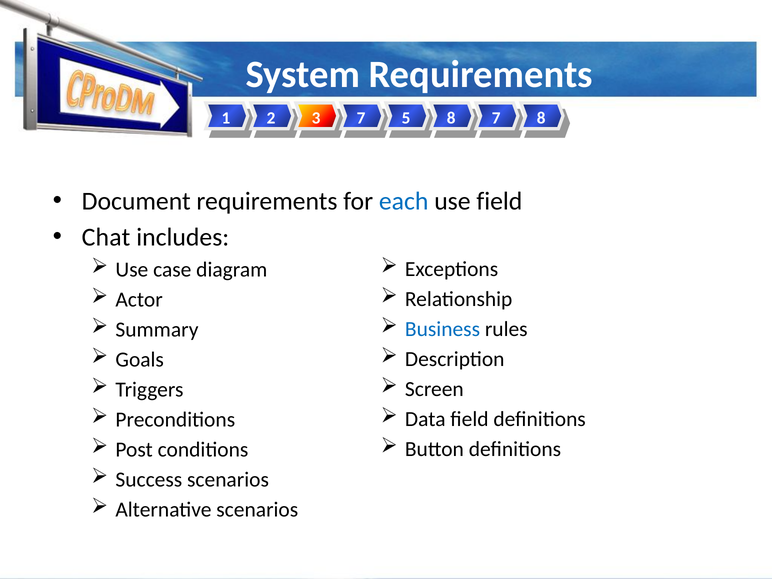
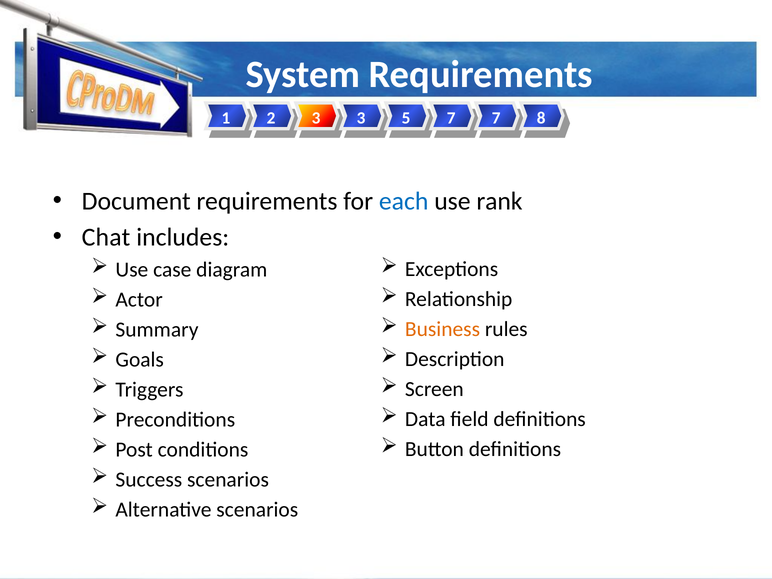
3 7: 7 -> 3 (361, 118)
5 8: 8 -> 7 (451, 118)
use field: field -> rank (499, 201)
Business colour: blue -> orange (443, 329)
